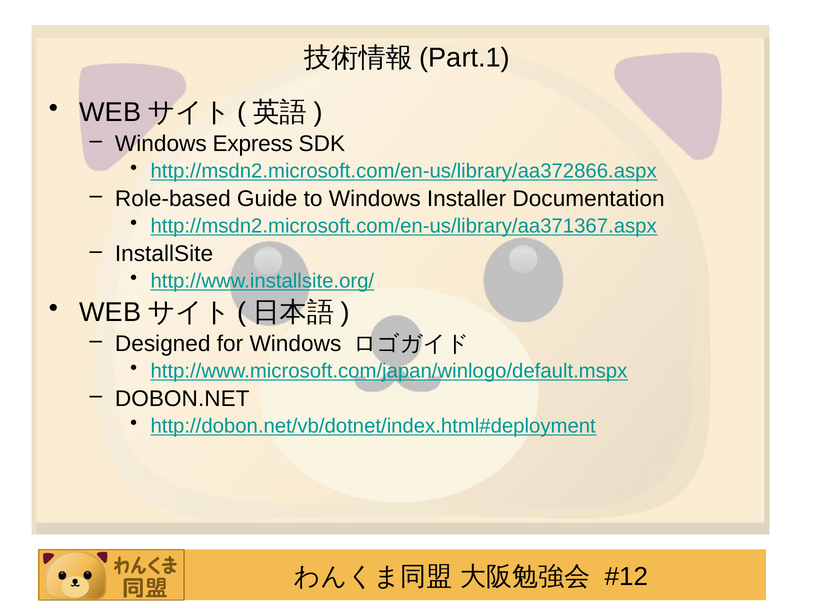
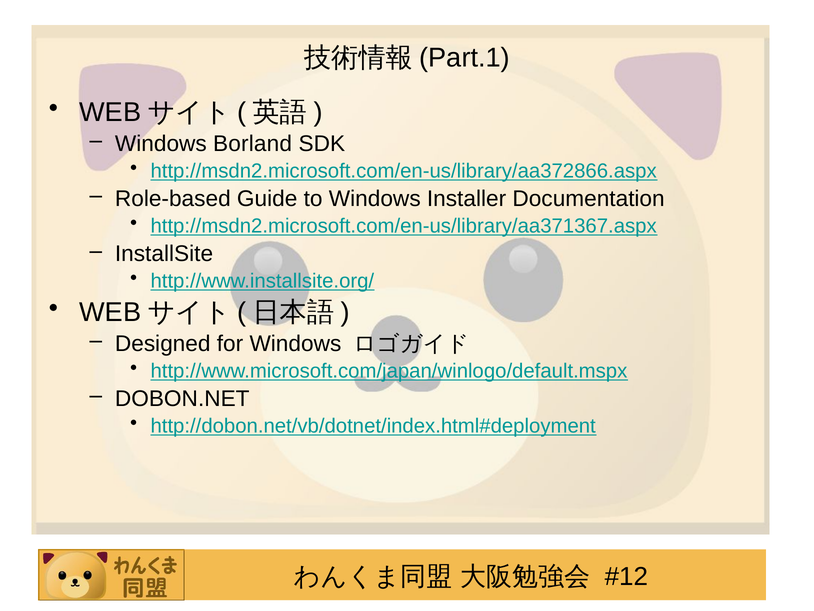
Express: Express -> Borland (253, 144)
